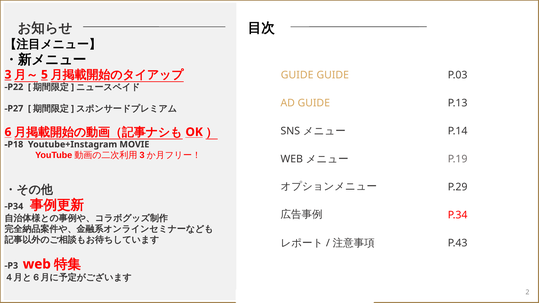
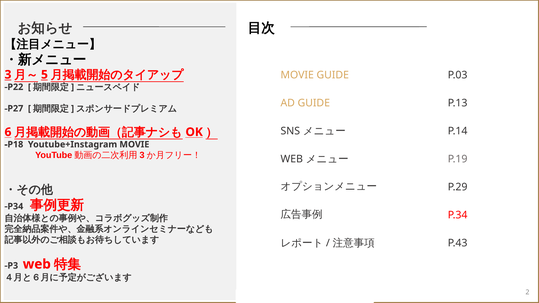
GUIDE: GUIDE -> MOVIE (297, 75)
